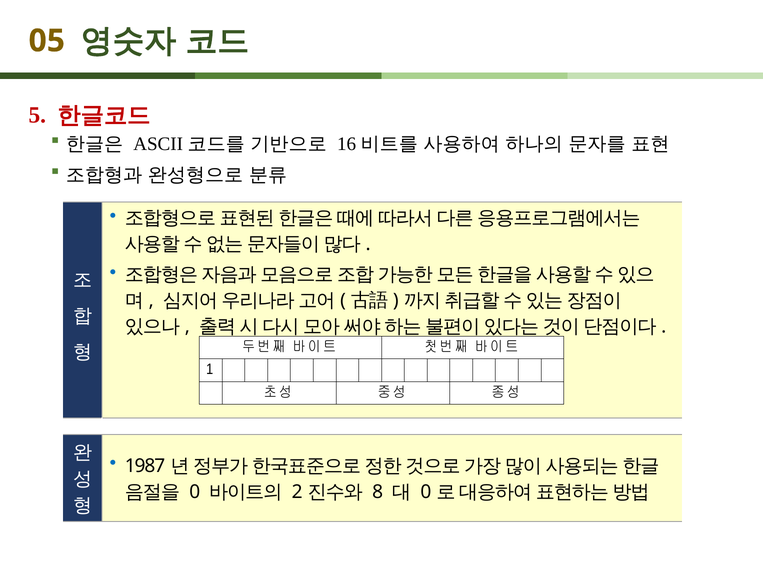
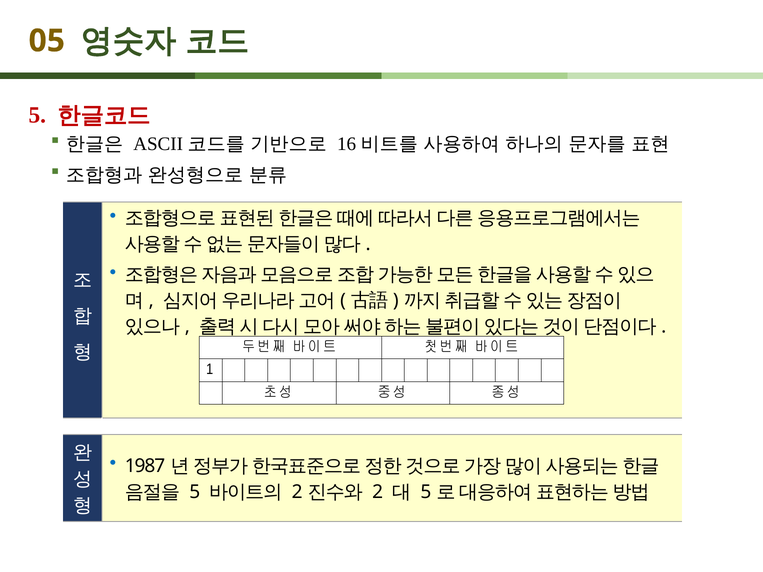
0: 0 -> 5 (195, 492)
8: 8 -> 2 (378, 492)
0: 0 -> 5 (426, 492)
